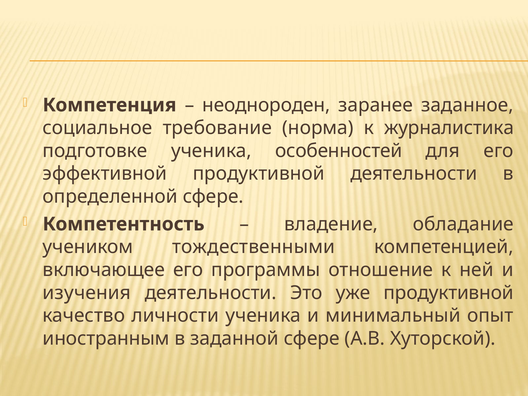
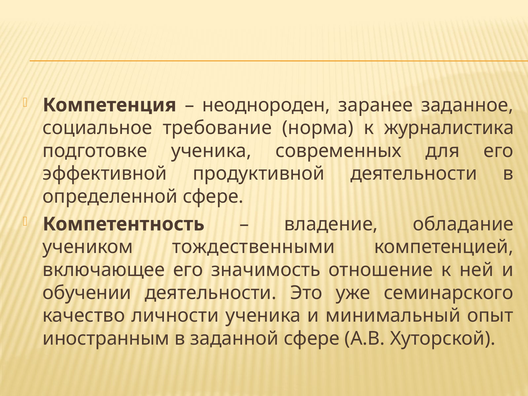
особенностей: особенностей -> современных (339, 151)
программы: программы -> значимость (266, 270)
изучения: изучения -> обучении (87, 293)
уже продуктивной: продуктивной -> семинарского (449, 293)
